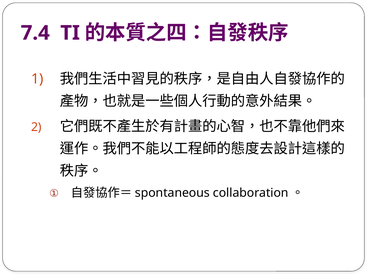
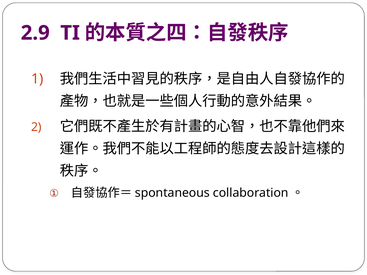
7.4: 7.4 -> 2.9 (35, 33)
